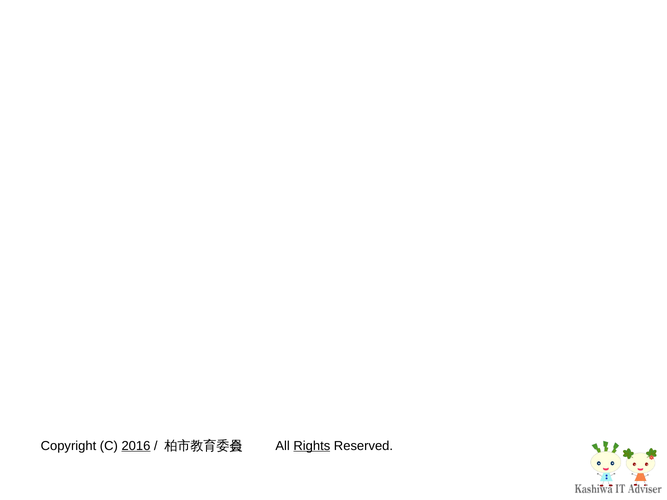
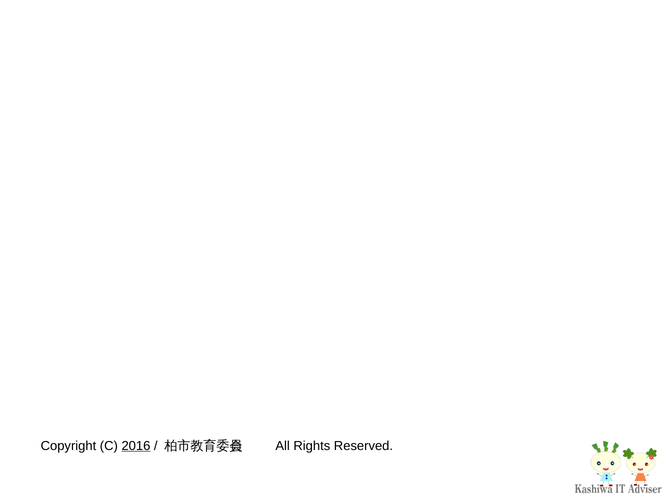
Rights underline: present -> none (312, 446)
